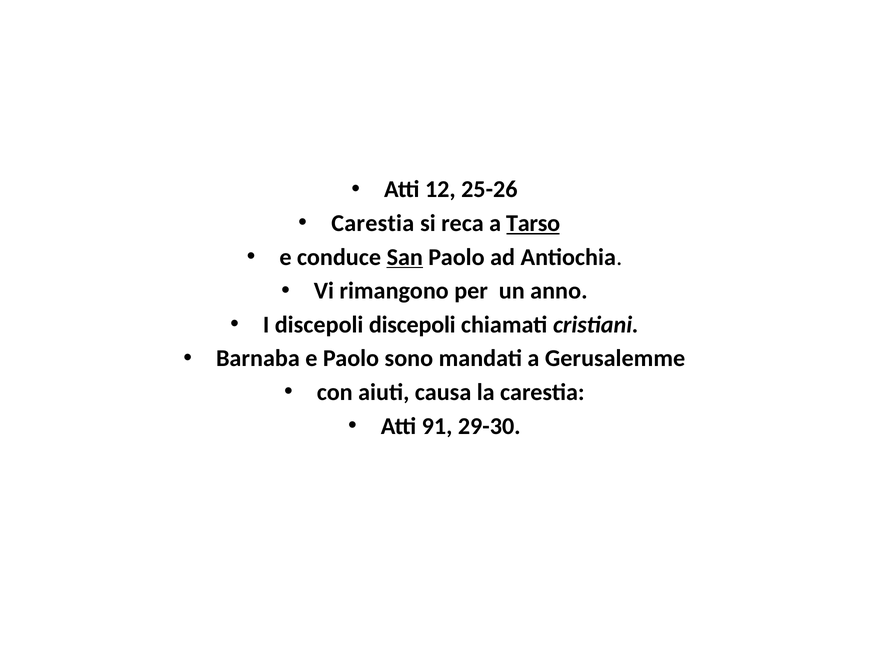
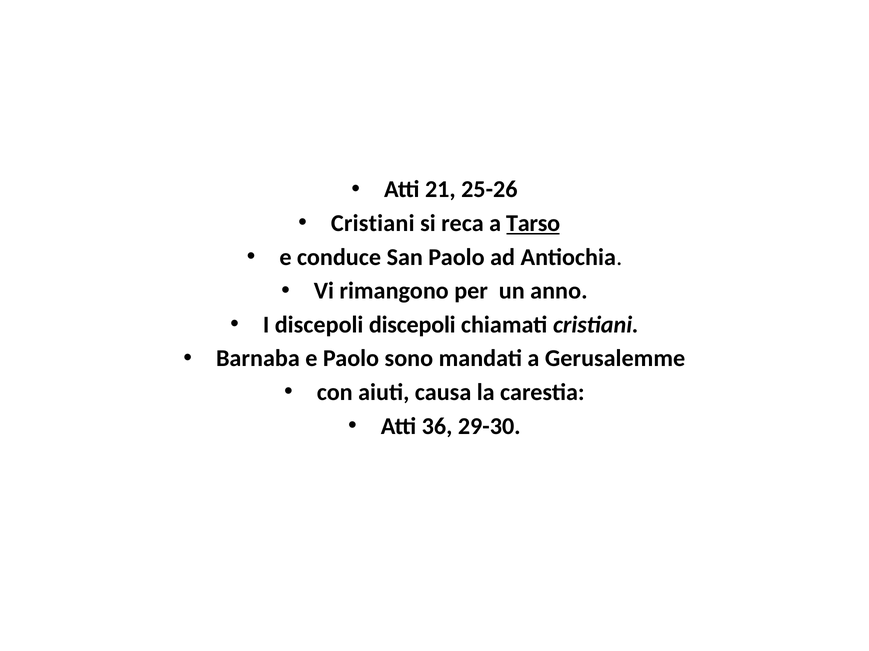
12: 12 -> 21 (440, 190)
Carestia: Carestia -> Cristiani (373, 224)
San underline: present -> none (405, 257)
91: 91 -> 36 (437, 427)
